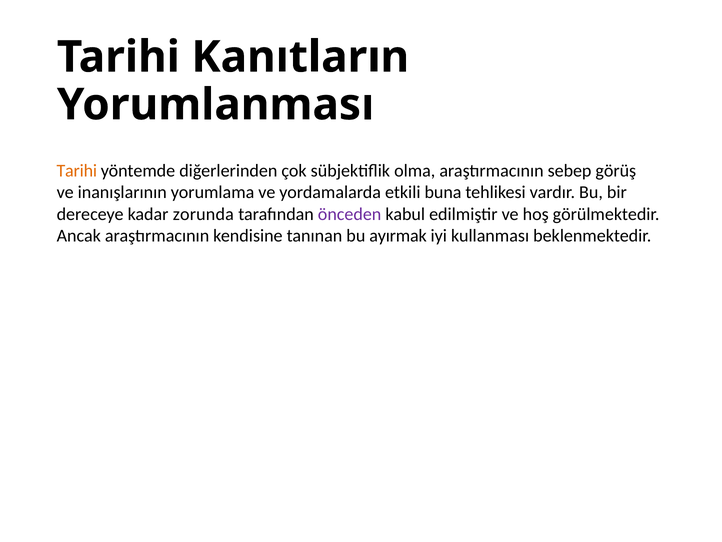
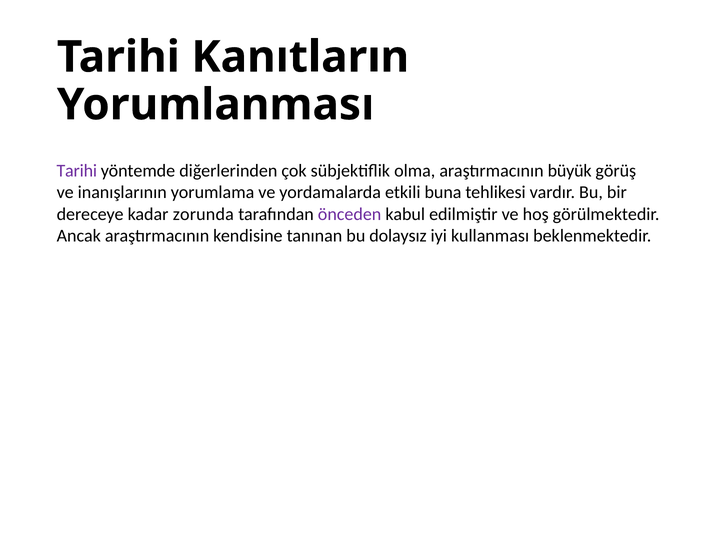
Tarihi colour: orange -> purple (77, 171)
sebep: sebep -> büyük (570, 171)
ayırmak: ayırmak -> dolaysız (398, 236)
